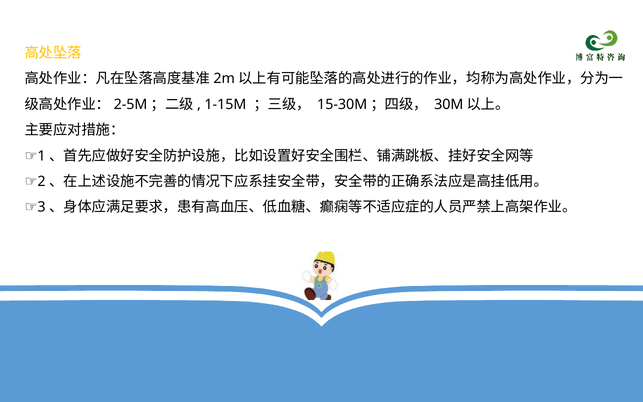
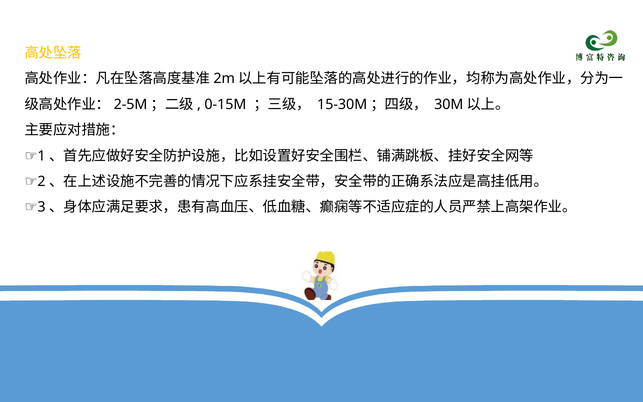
1-15M: 1-15M -> 0-15M (225, 104)
